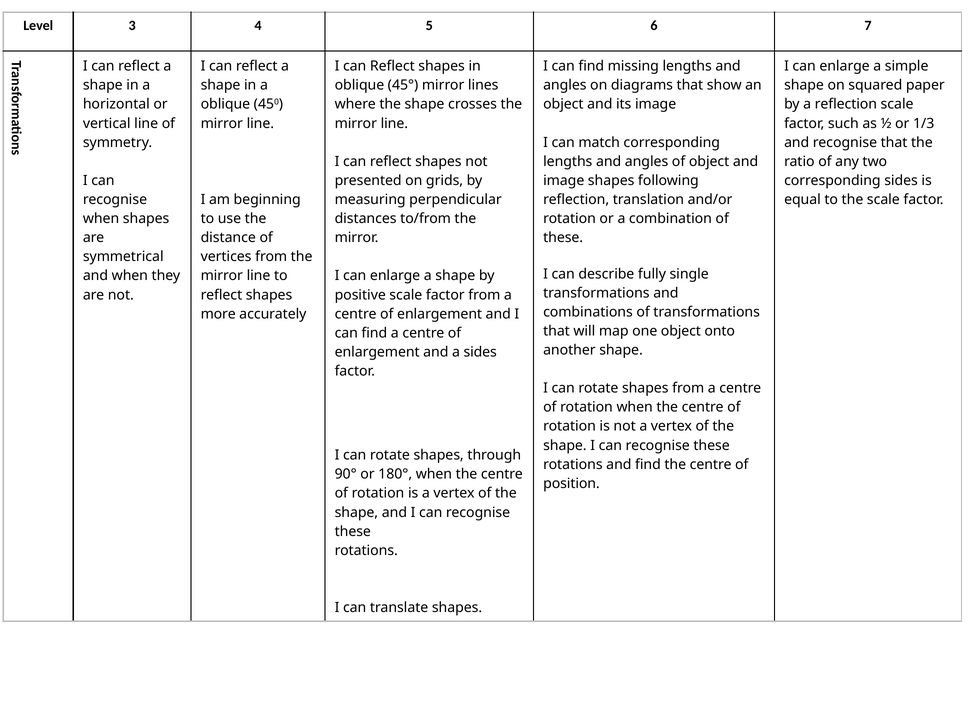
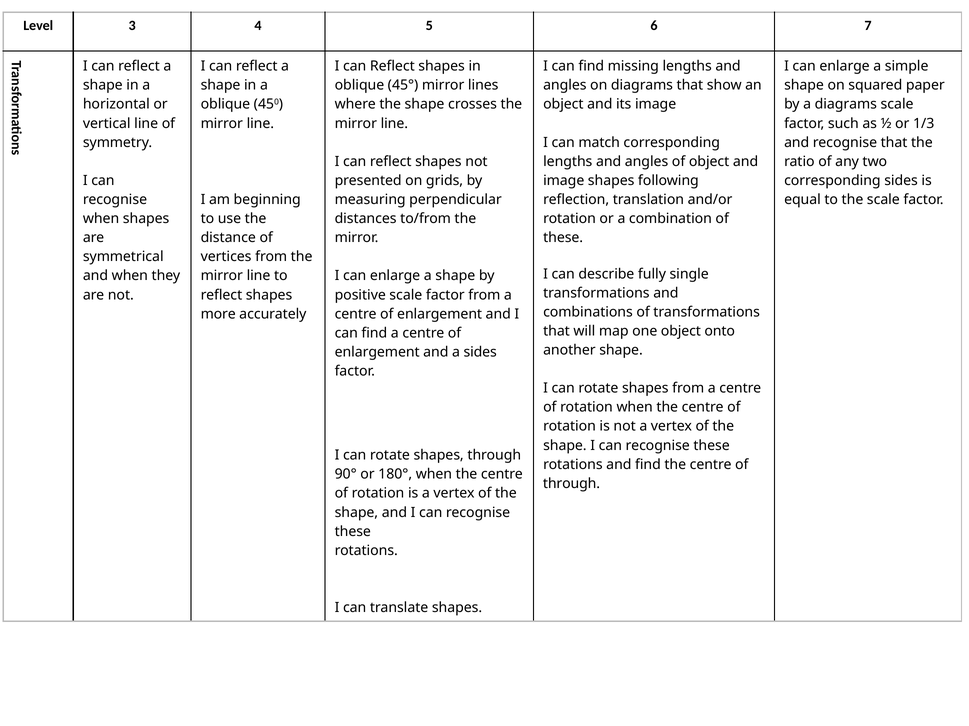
a reflection: reflection -> diagrams (846, 104)
position: position -> through (571, 484)
